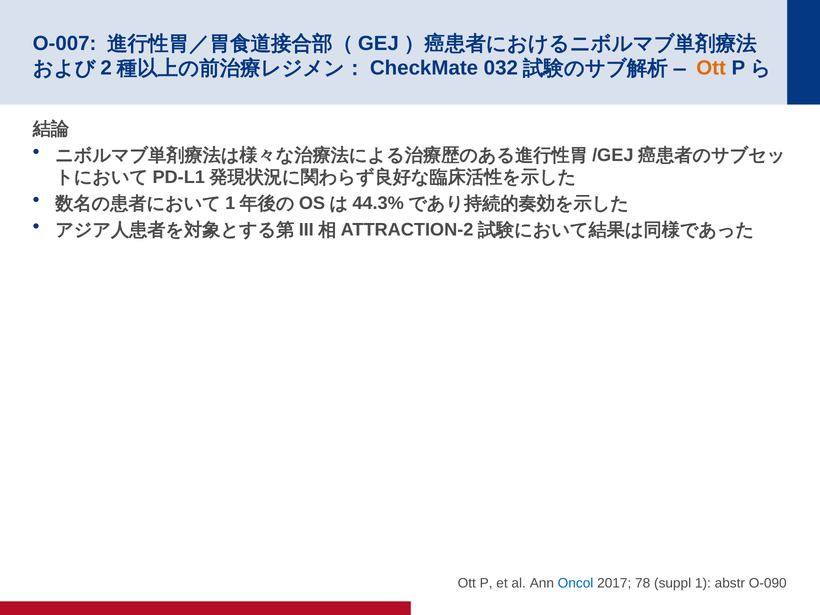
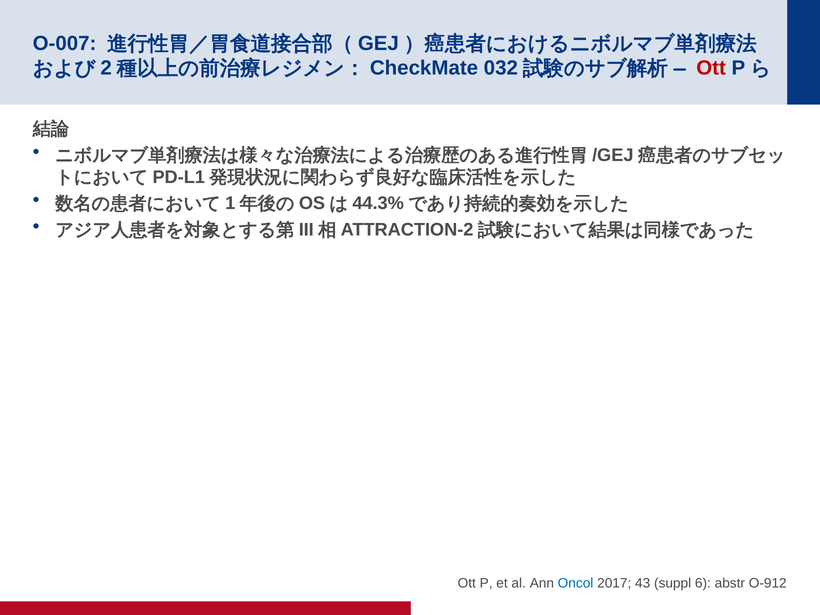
Ott colour: orange -> red (711, 68)
78: 78 -> 43 (643, 583)
1: 1 -> 6 (703, 583)
O-090: O-090 -> O-912 (768, 583)
